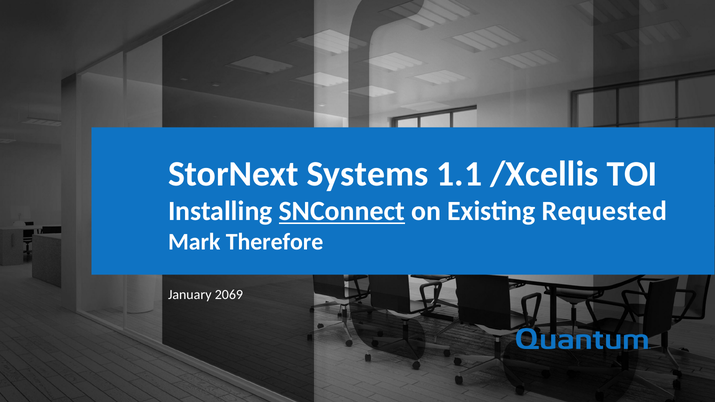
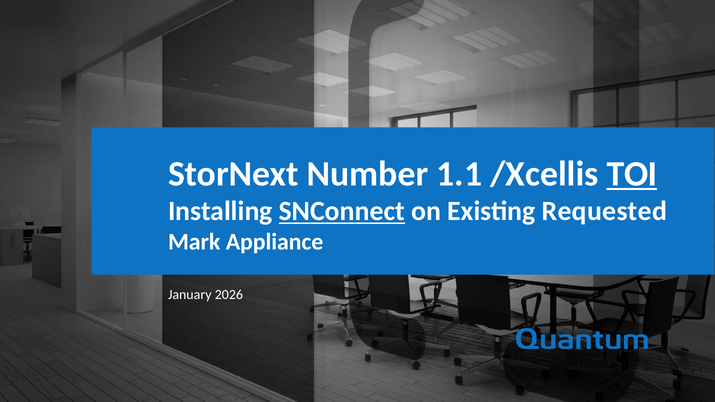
Systems: Systems -> Number (367, 174)
TOI underline: none -> present (632, 174)
Therefore: Therefore -> Appliance (275, 242)
2069: 2069 -> 2026 (229, 295)
